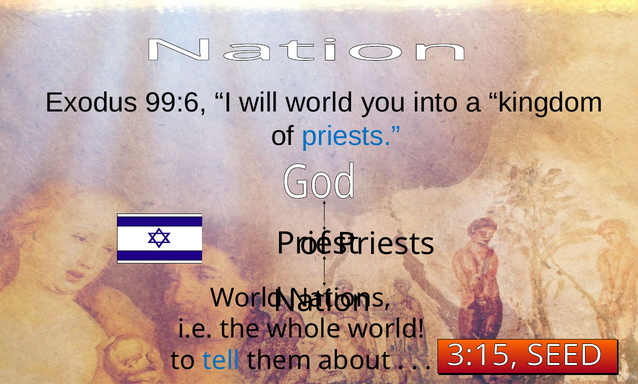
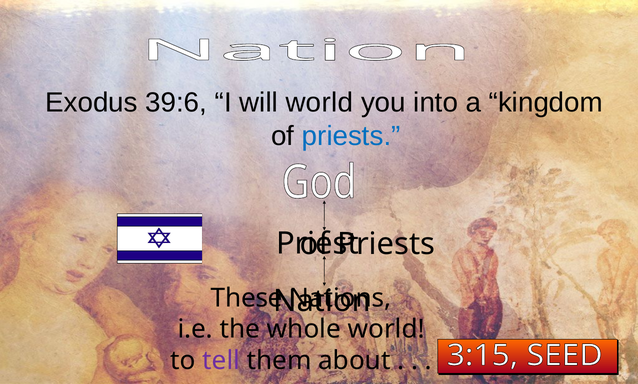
99:6: 99:6 -> 39:6 (176, 103)
World: World -> These (247, 298)
tell colour: blue -> purple (221, 361)
